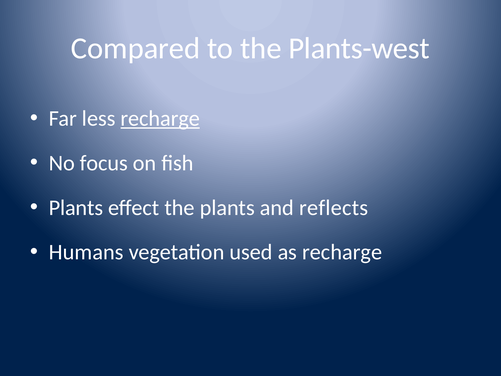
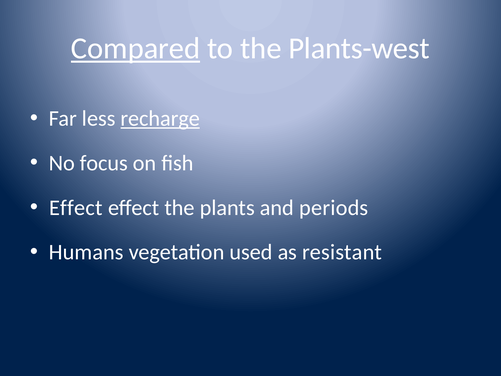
Compared underline: none -> present (136, 48)
Plants: Plants -> Effect (76, 208)
reflects: reflects -> periods (334, 208)
as recharge: recharge -> resistant (342, 252)
